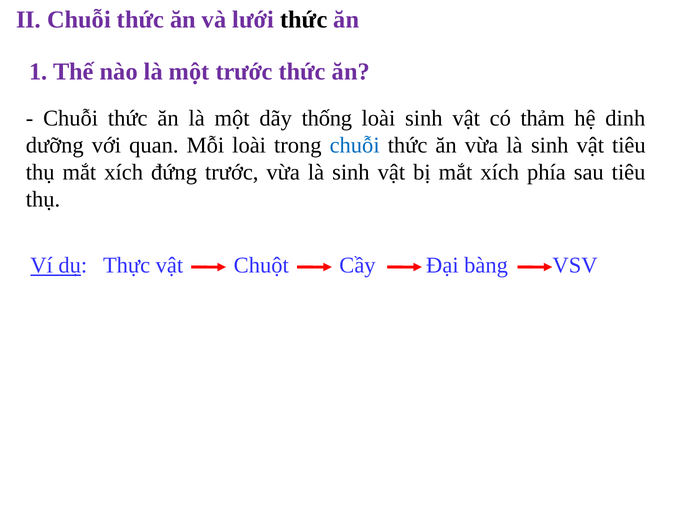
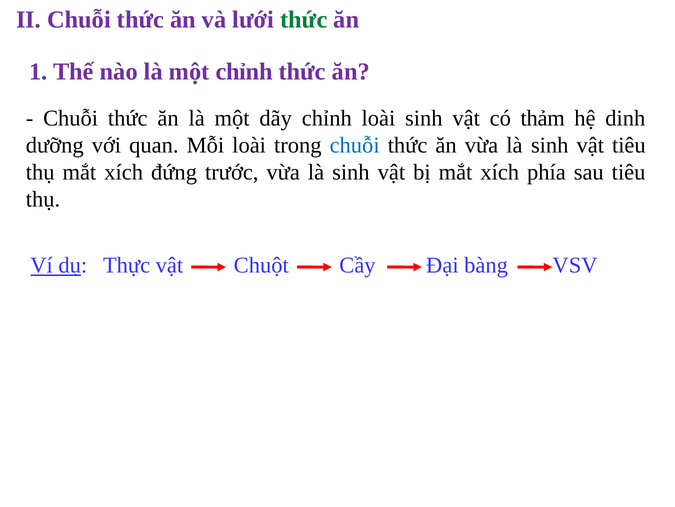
thức colour: black -> green (304, 20)
một trước: trước -> chỉnh (244, 71)
dãy thống: thống -> chỉnh (327, 118)
